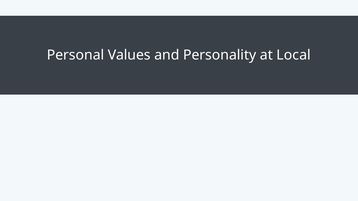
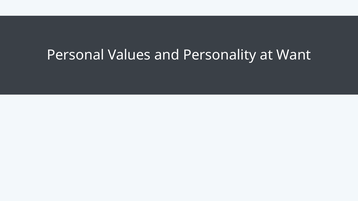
Local: Local -> Want (294, 55)
